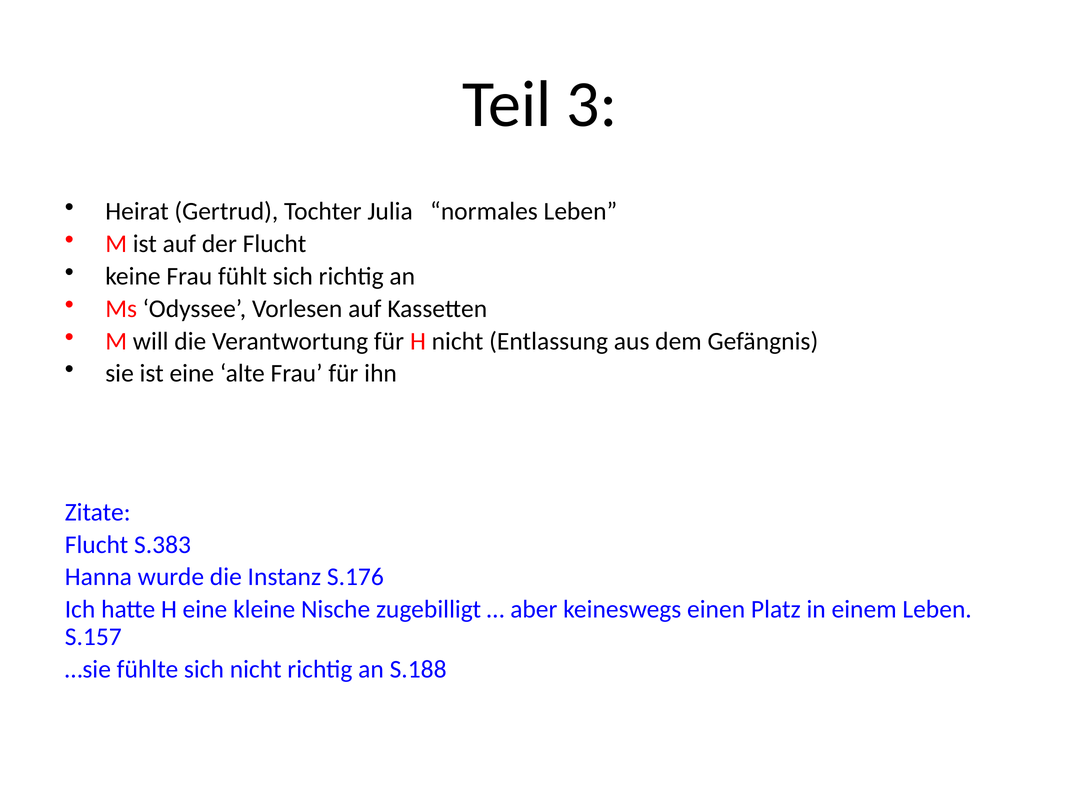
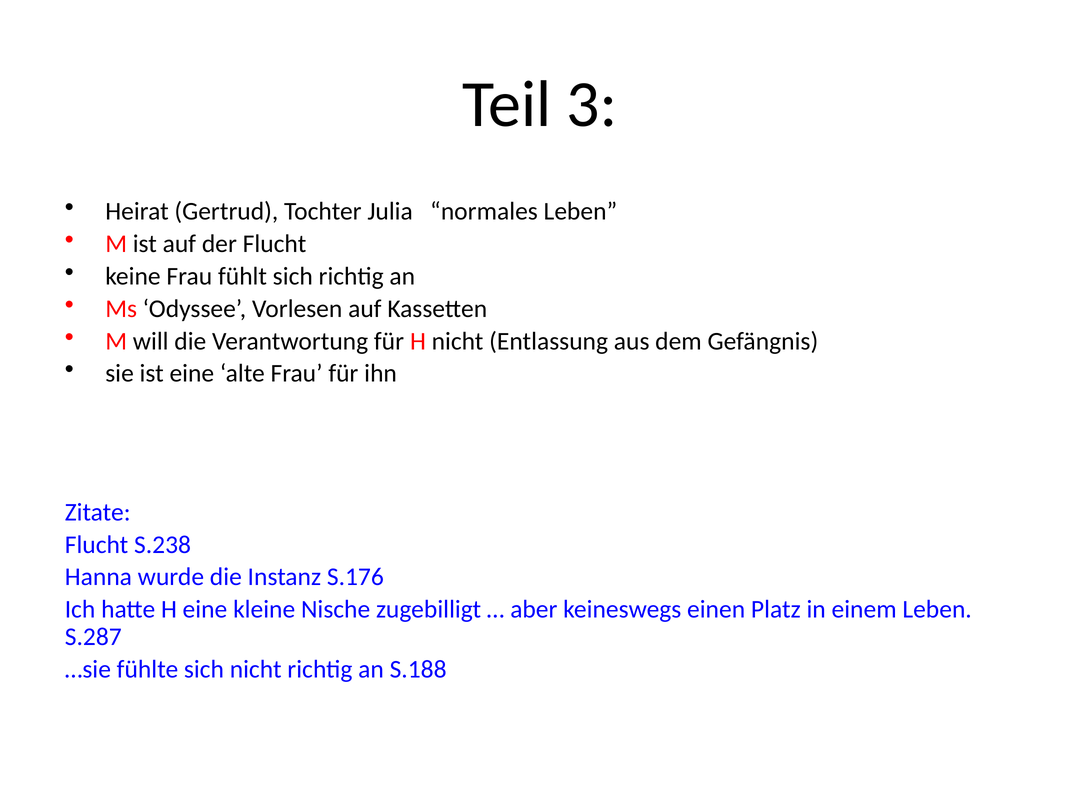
S.383: S.383 -> S.238 (163, 545)
S.157: S.157 -> S.287 (93, 637)
